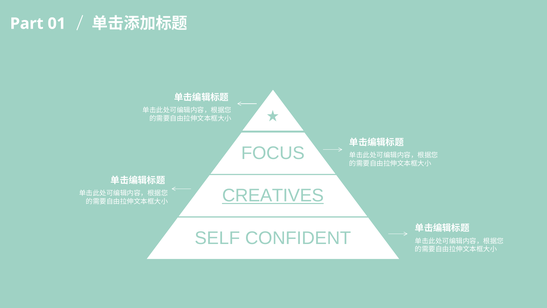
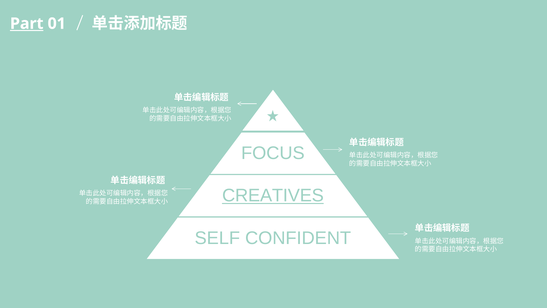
Part underline: none -> present (27, 24)
